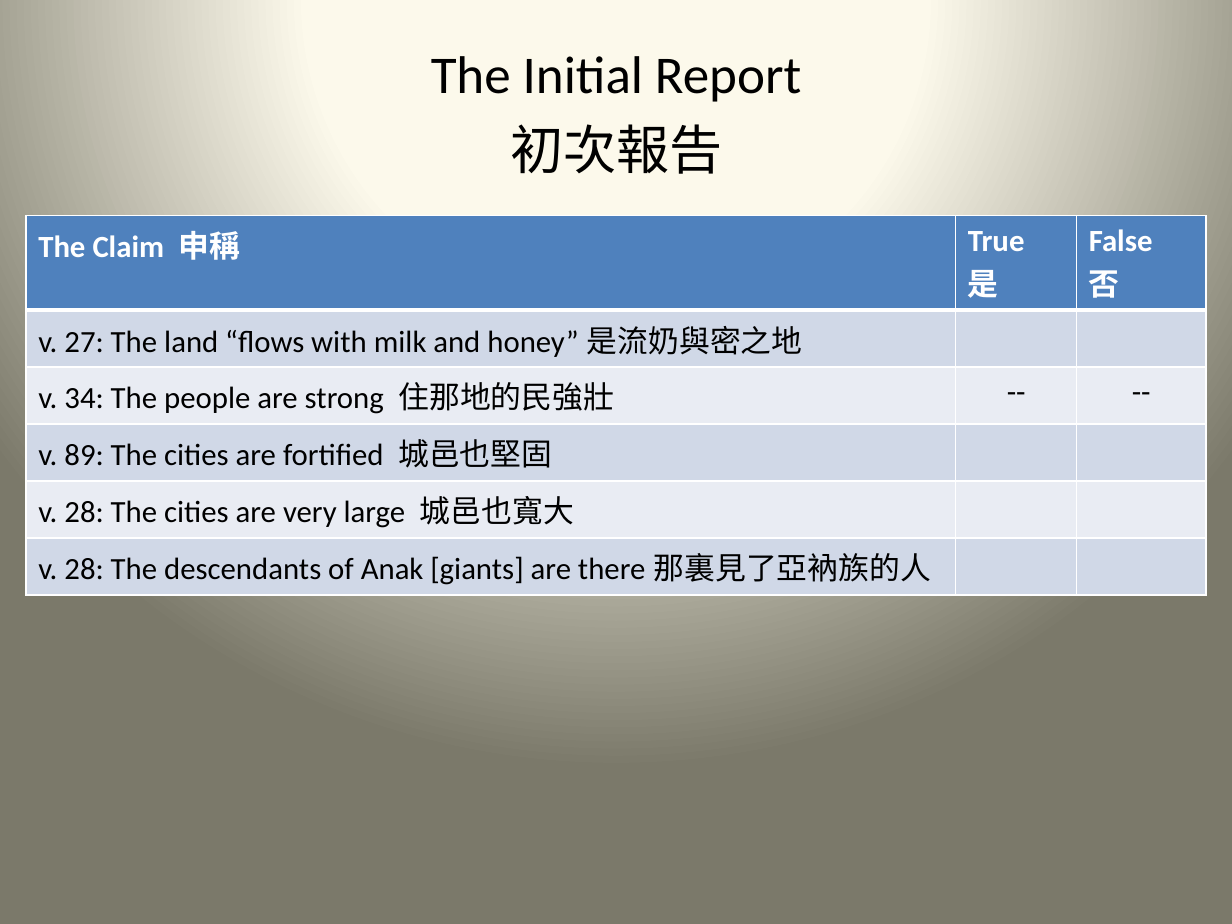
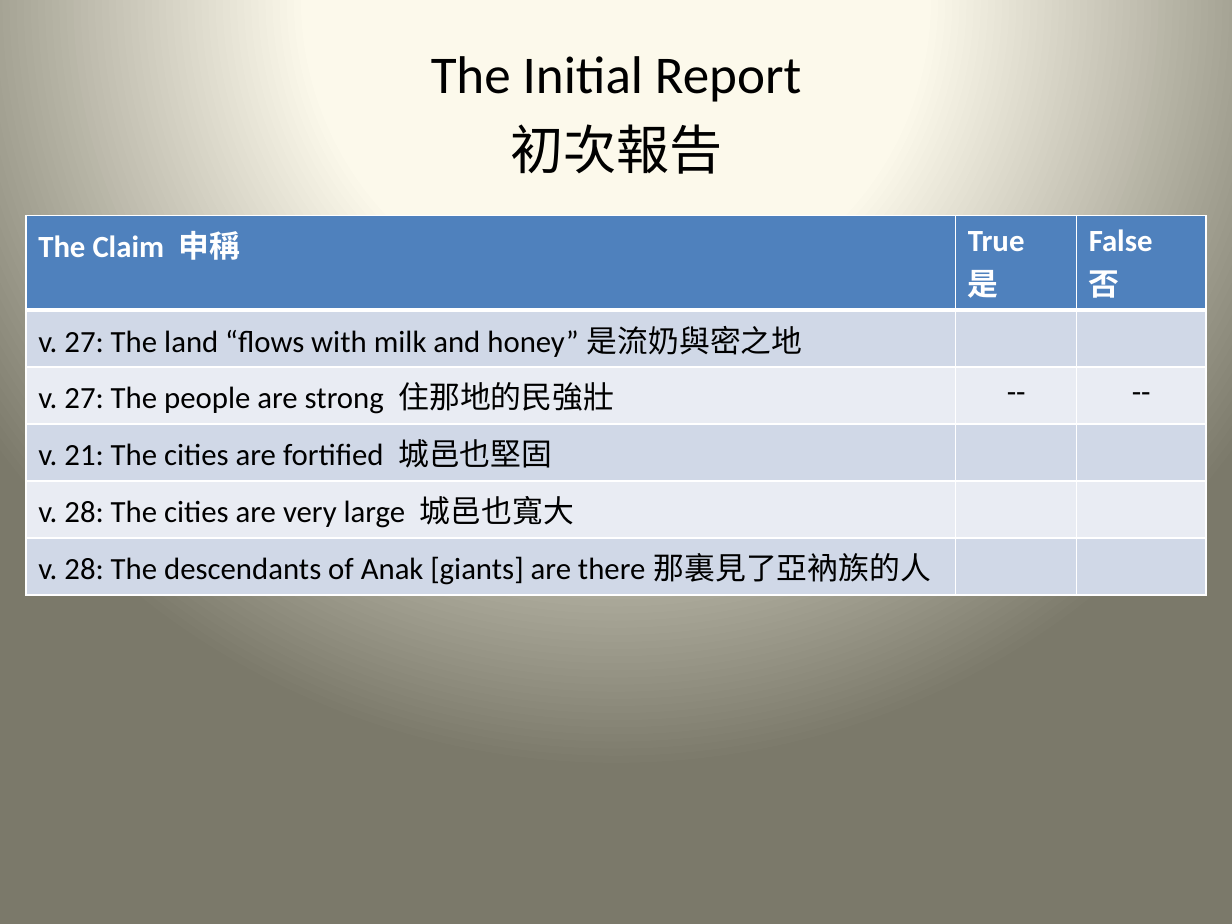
34: 34 -> 27 (84, 399)
89: 89 -> 21 (84, 456)
